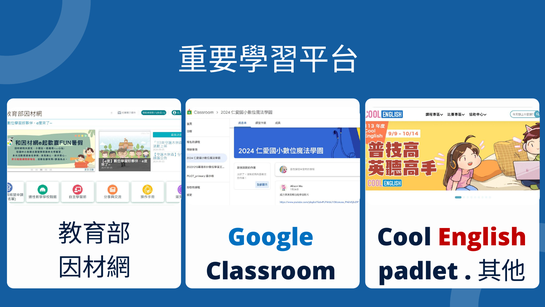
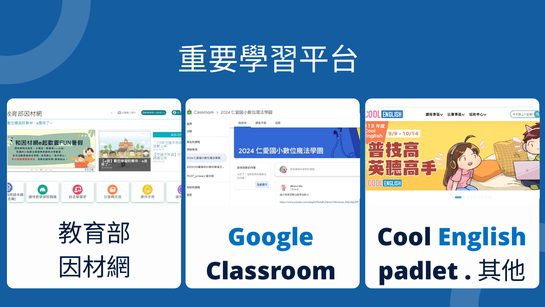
English colour: red -> blue (482, 237)
